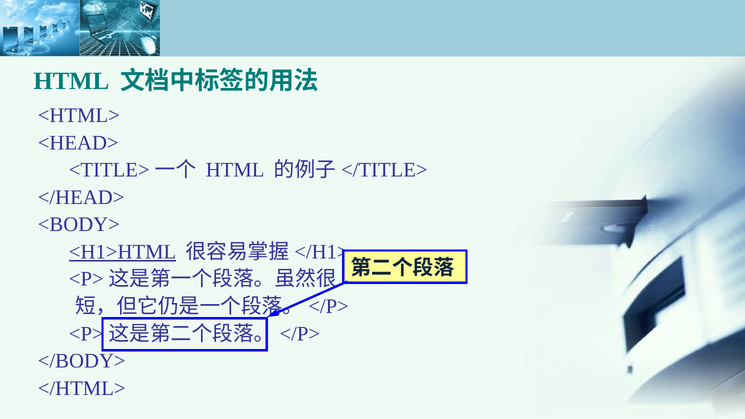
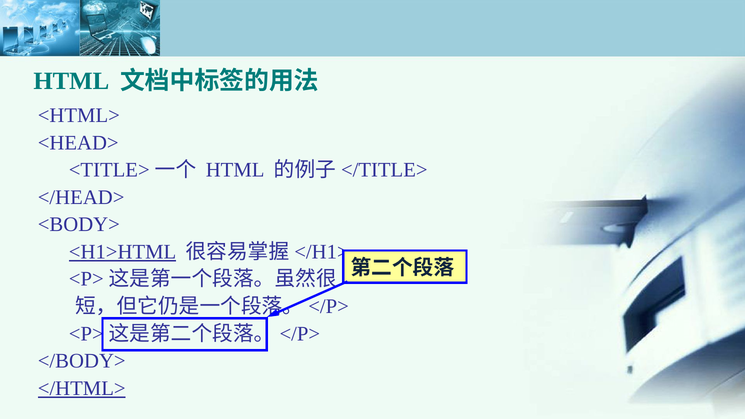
</HTML> underline: none -> present (82, 389)
